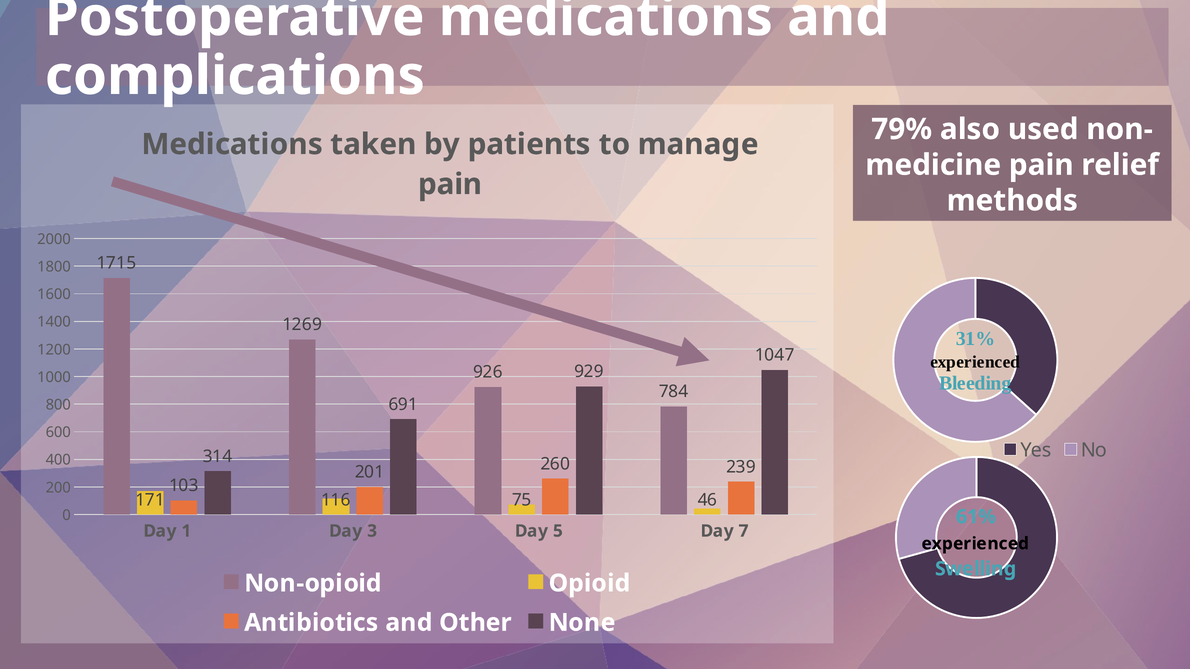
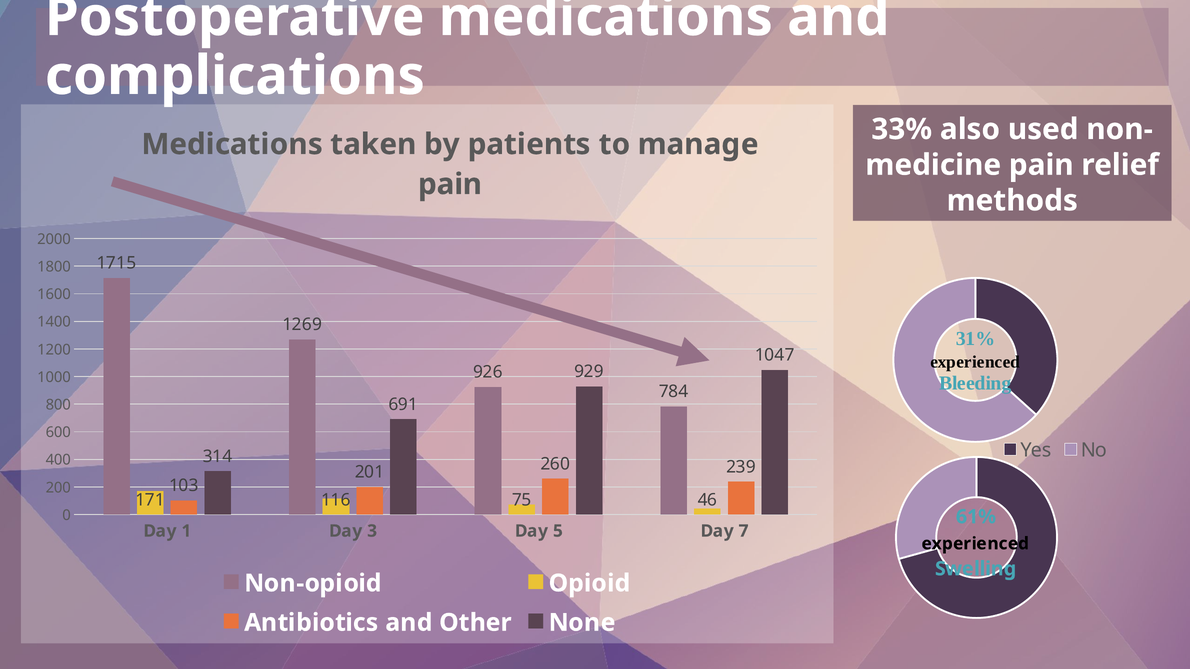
79%: 79% -> 33% (902, 129)
